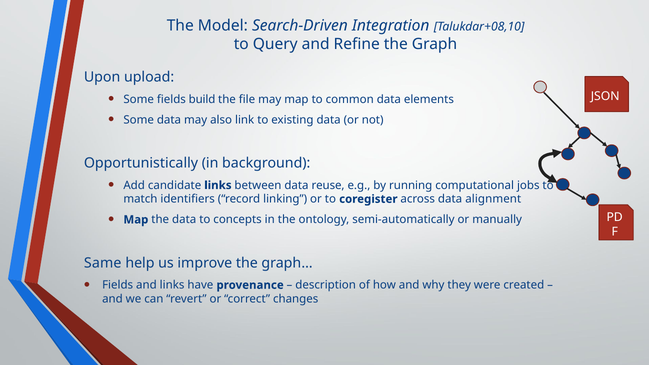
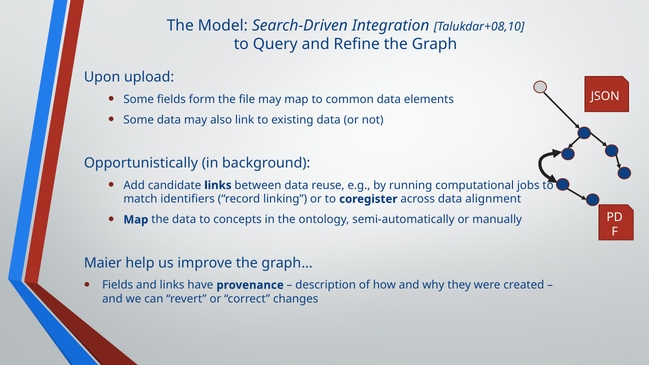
build: build -> form (202, 99)
Same: Same -> Maier (103, 263)
